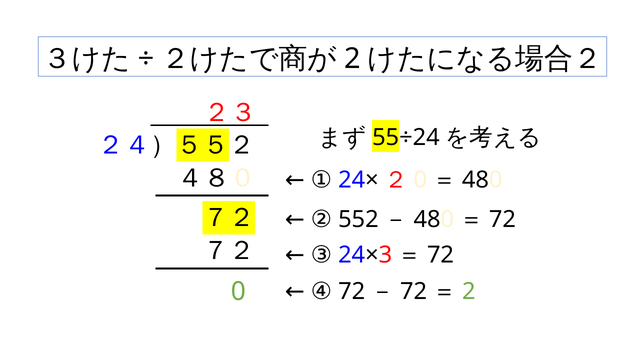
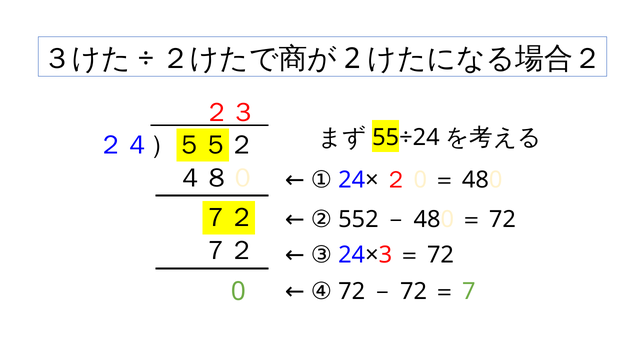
2: 2 -> 7 (469, 292)
